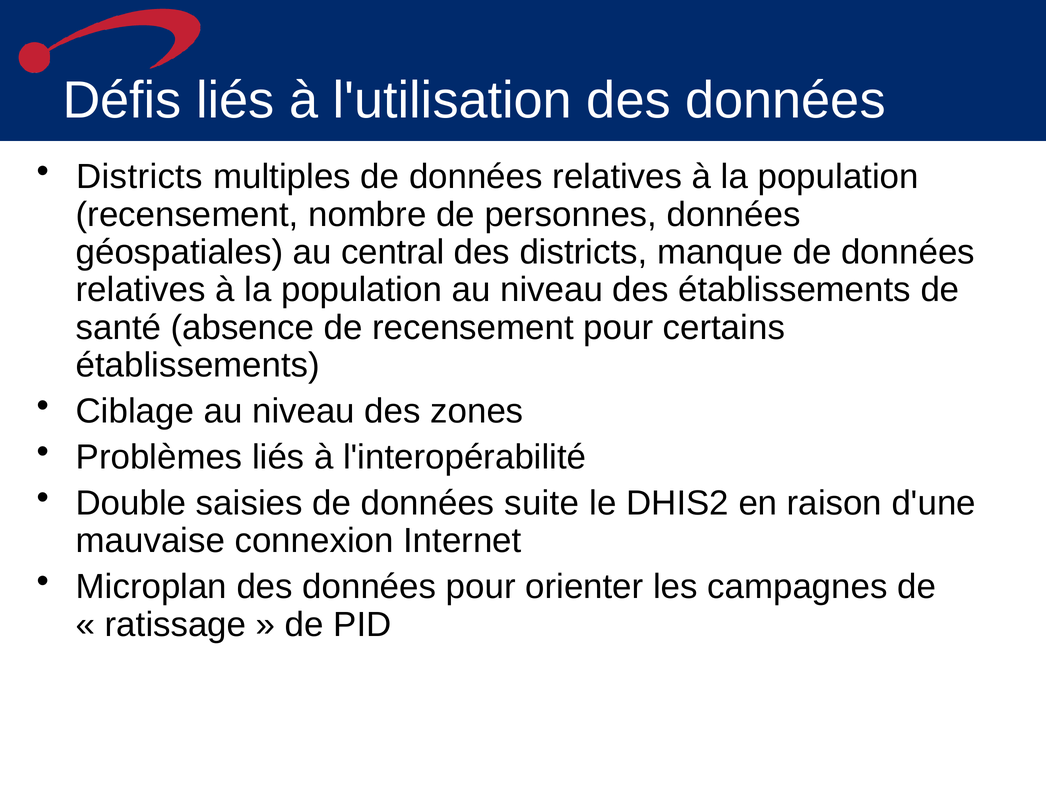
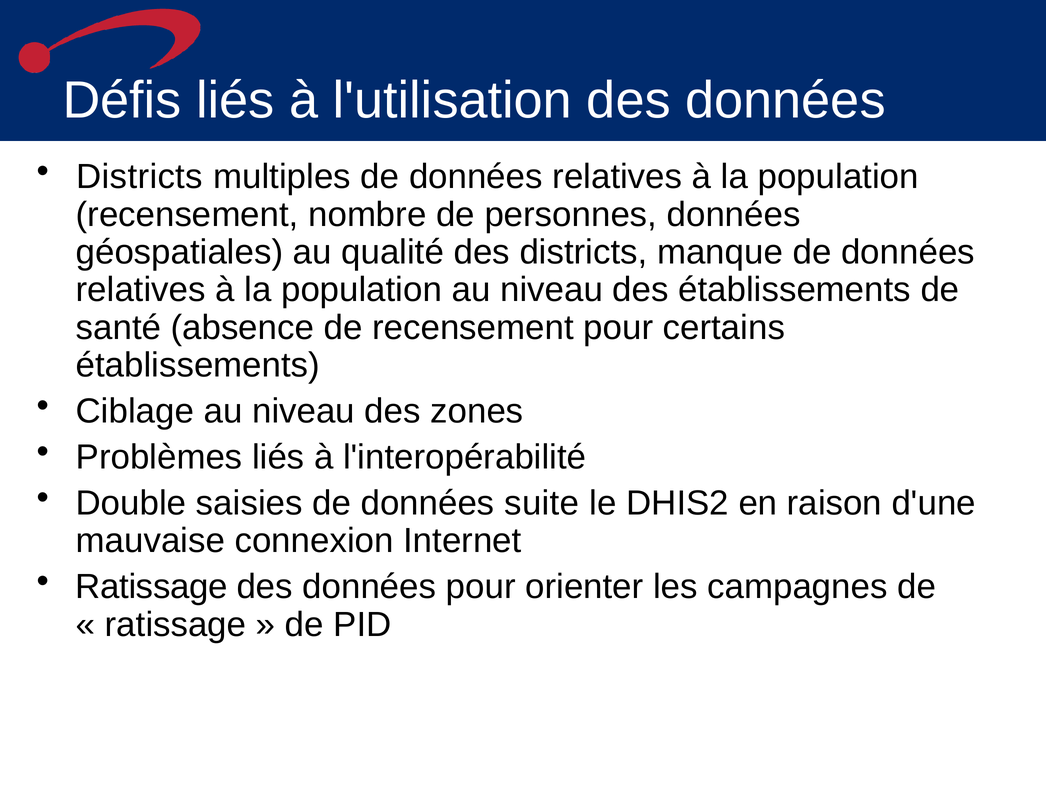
central: central -> qualité (393, 252)
Microplan: Microplan -> Ratissage (152, 587)
